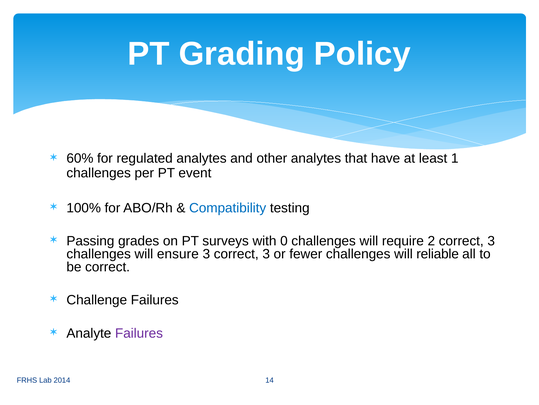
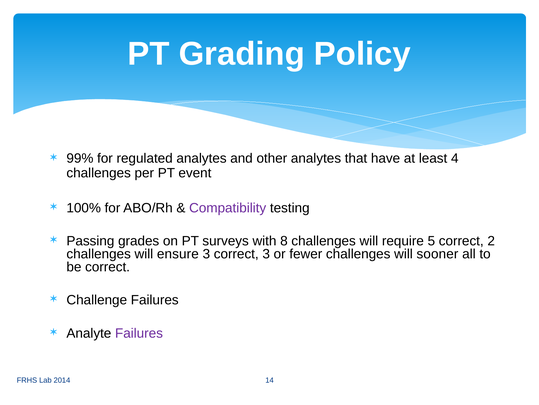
60%: 60% -> 99% (80, 158)
1: 1 -> 4 (455, 158)
Compatibility colour: blue -> purple (228, 208)
0: 0 -> 8 (284, 241)
2: 2 -> 5 (431, 241)
3: 3 -> 2 (491, 241)
reliable: reliable -> sooner (437, 254)
